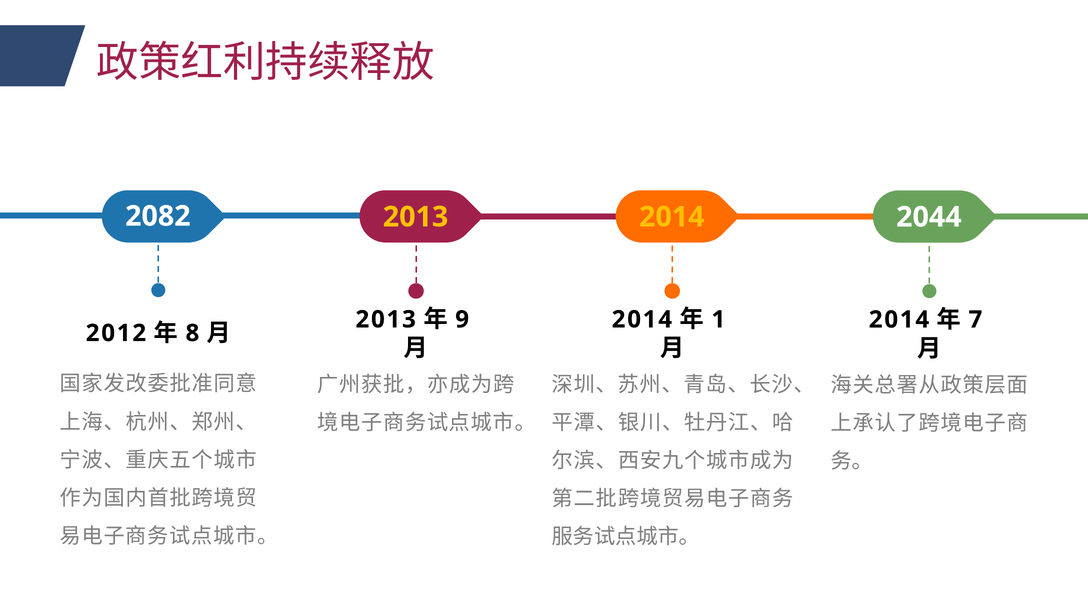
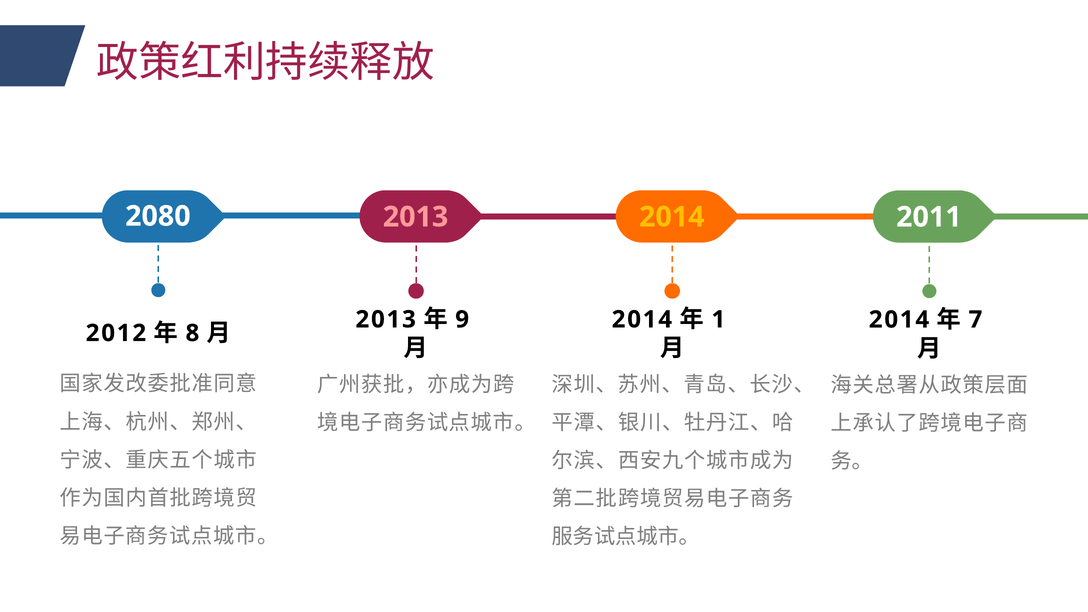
2082: 2082 -> 2080 (158, 216)
2013 colour: yellow -> pink (416, 217)
2044: 2044 -> 2011 (929, 217)
